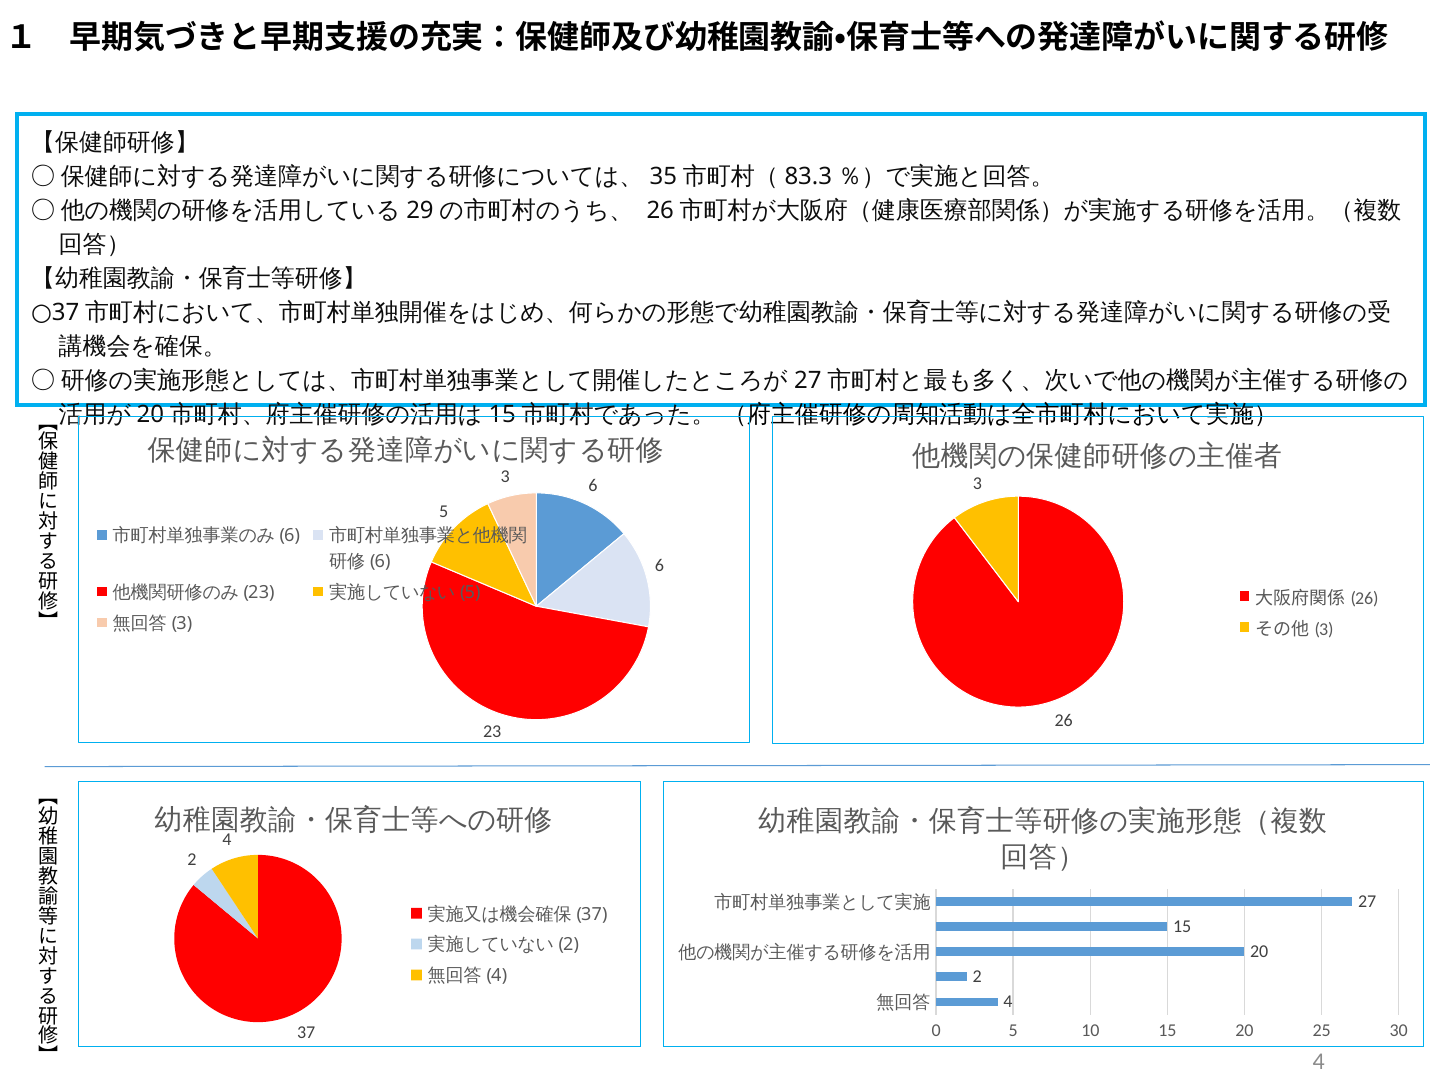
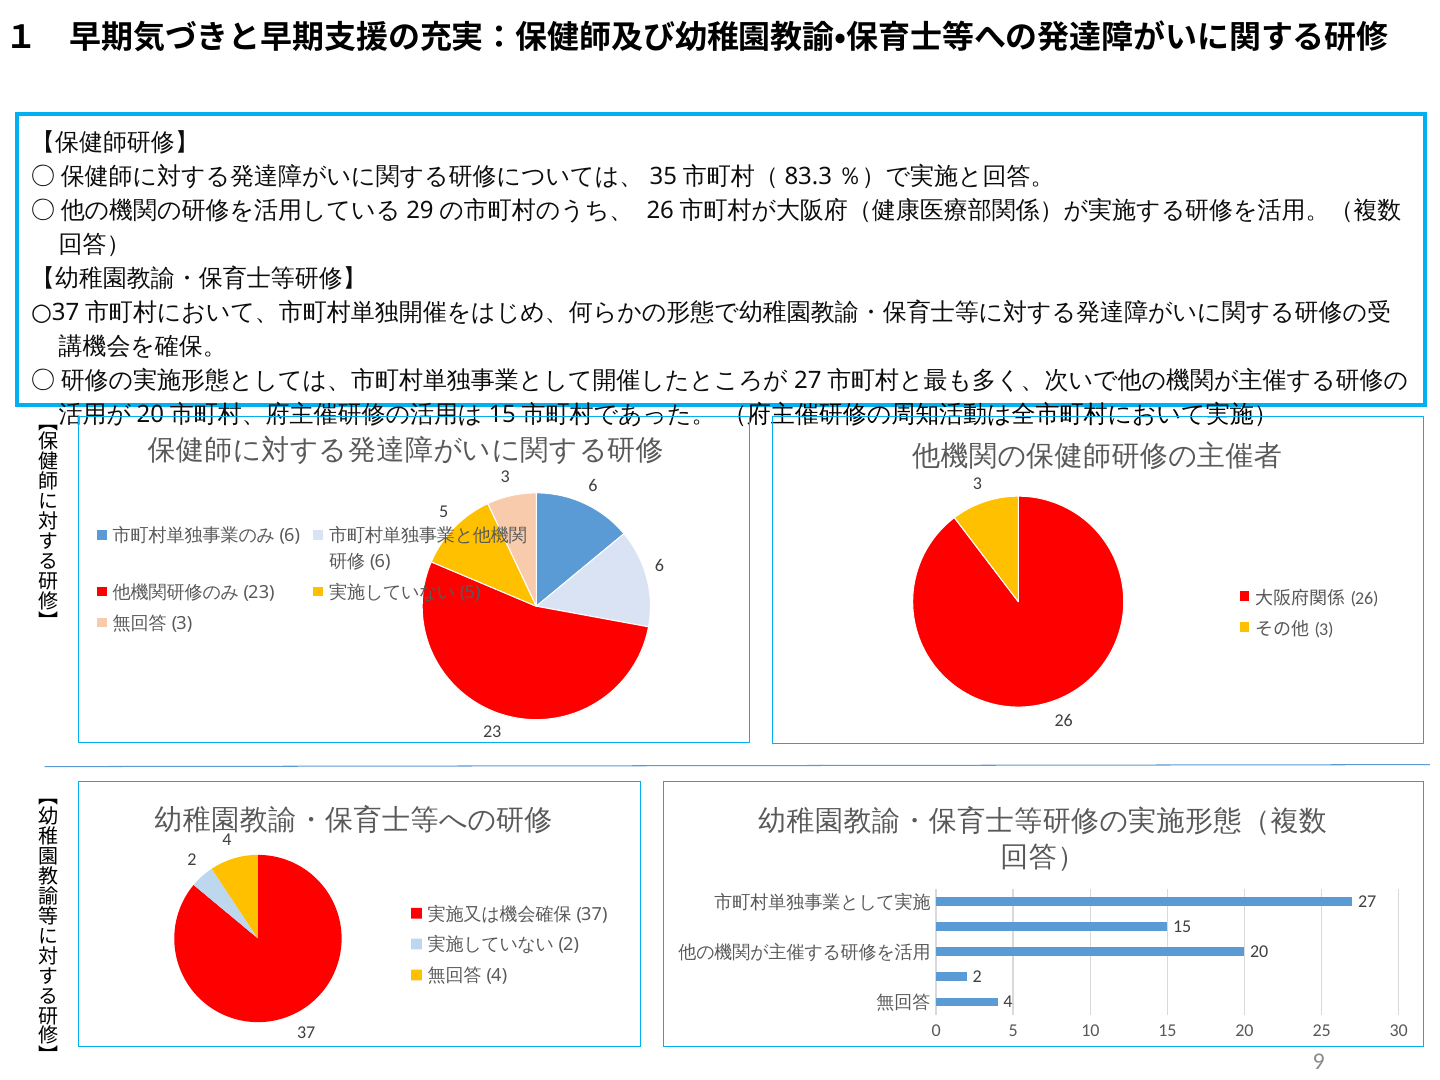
4: 4 -> 9 (1319, 1062)
